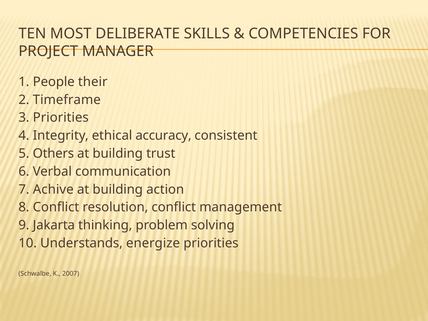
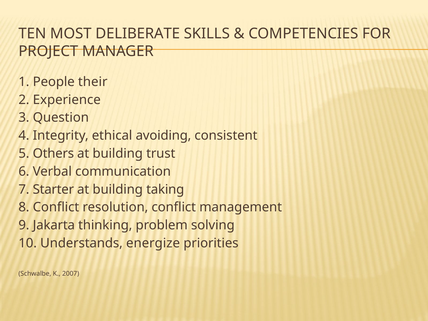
Timeframe: Timeframe -> Experience (67, 100)
3 Priorities: Priorities -> Question (61, 118)
accuracy: accuracy -> avoiding (163, 136)
Achive: Achive -> Starter (53, 189)
action: action -> taking (165, 189)
